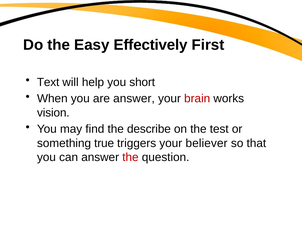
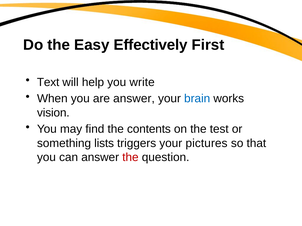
short: short -> write (142, 82)
brain colour: red -> blue (197, 99)
describe: describe -> contents (149, 129)
true: true -> lists (104, 143)
believer: believer -> pictures (207, 143)
